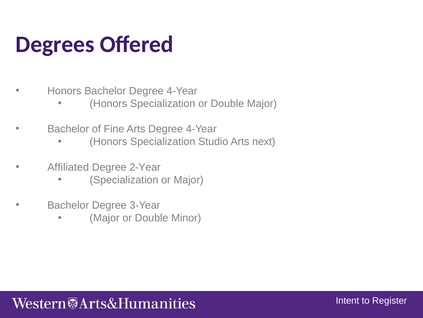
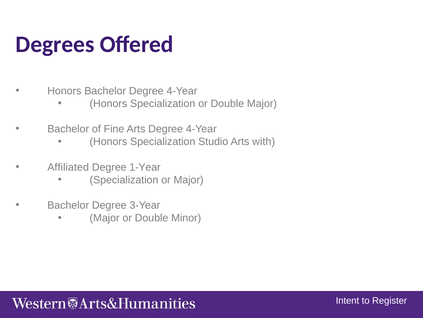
next: next -> with (264, 141)
2-Year: 2-Year -> 1-Year (145, 167)
